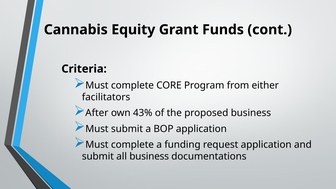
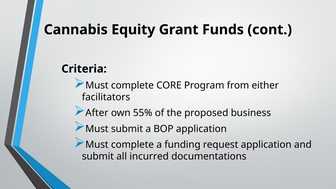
43%: 43% -> 55% (143, 113)
all business: business -> incurred (149, 156)
